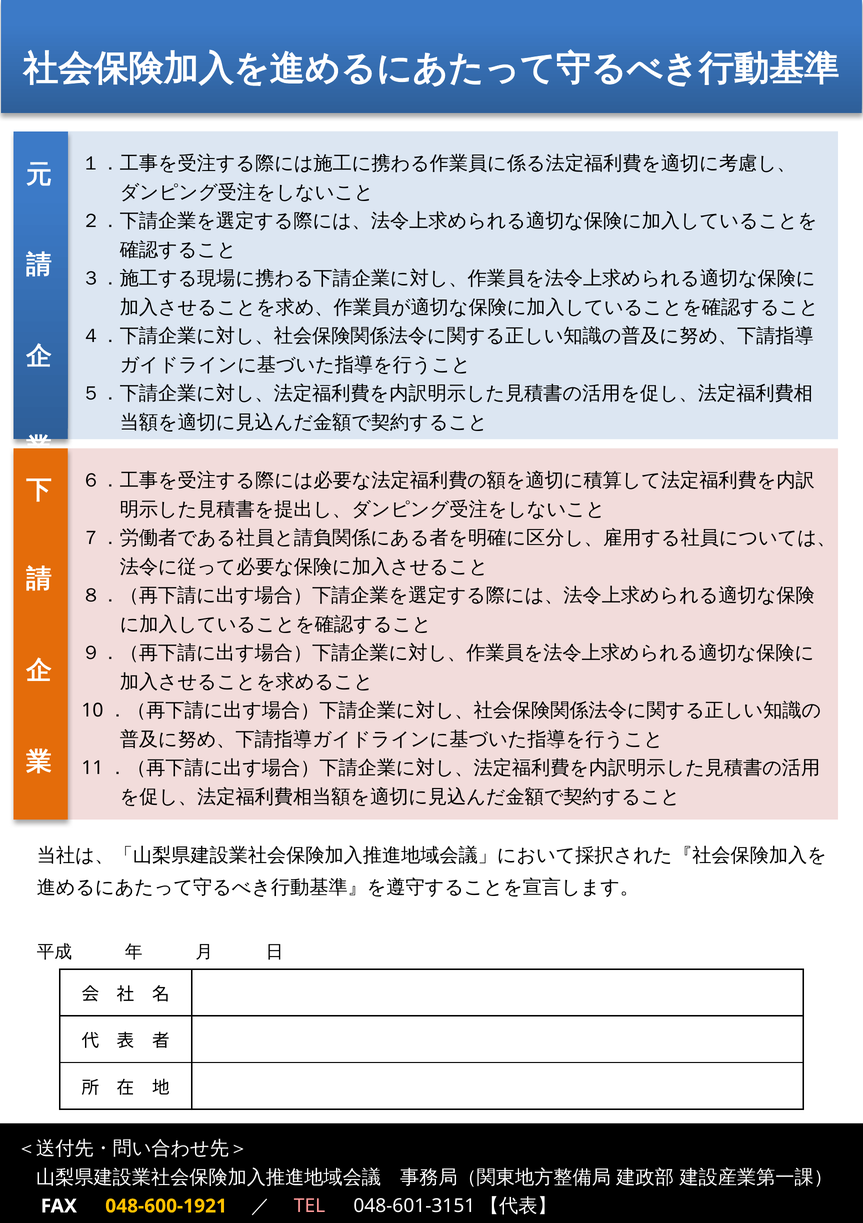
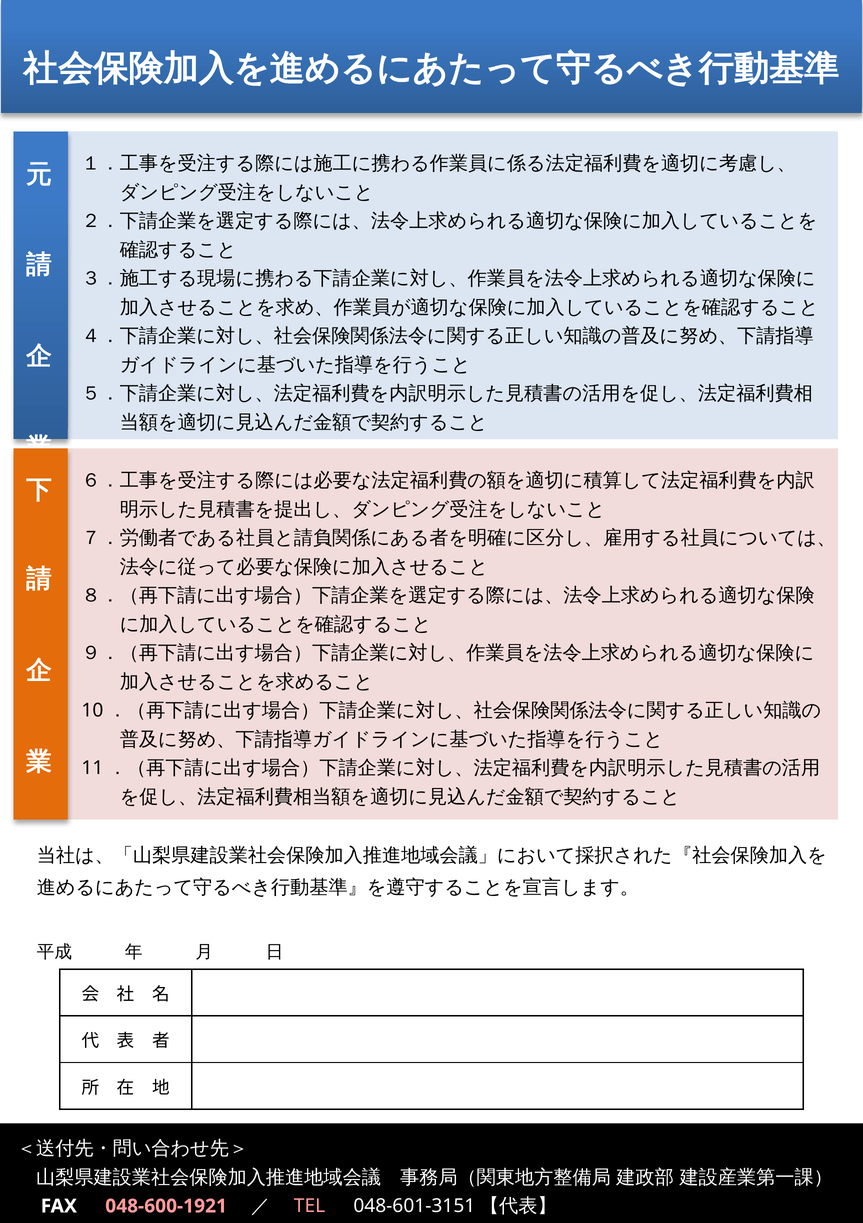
048-600-1921 colour: yellow -> pink (166, 1206)
